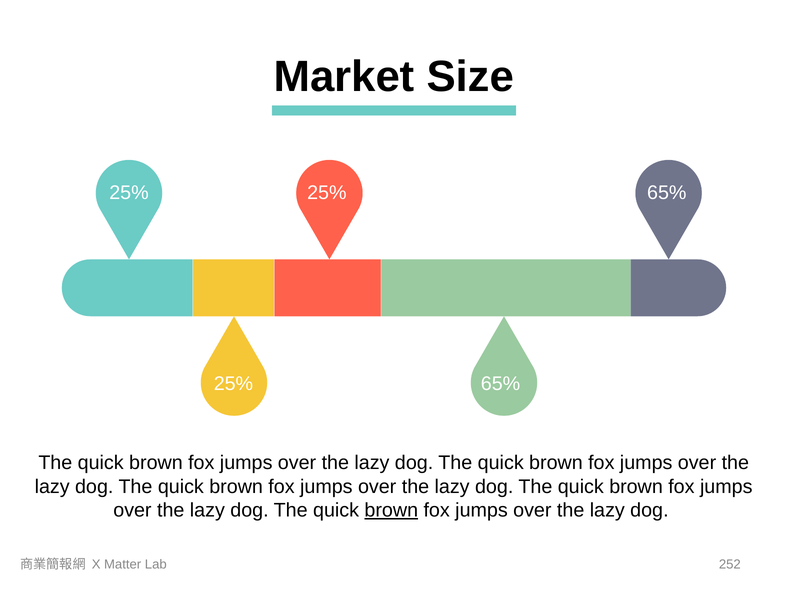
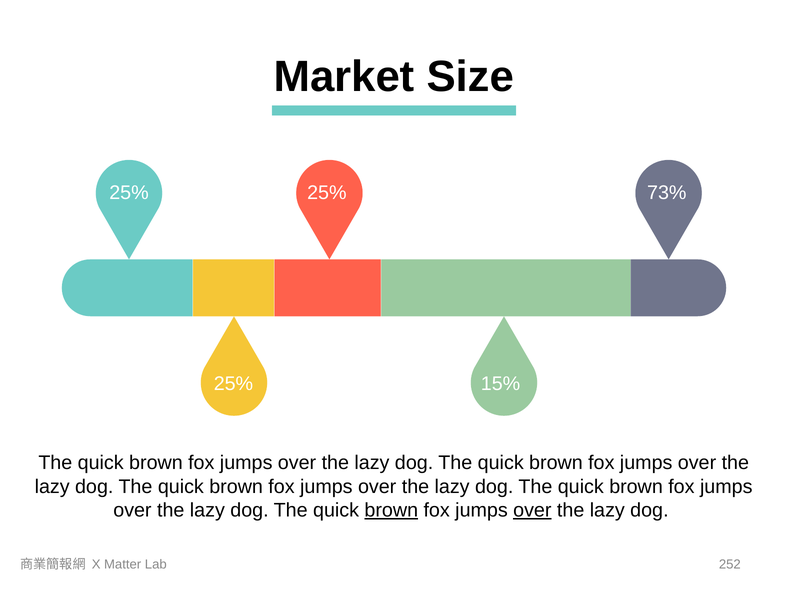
25% 25% 65%: 65% -> 73% (667, 193)
65%: 65% -> 15% (501, 384)
over underline: none -> present (532, 510)
